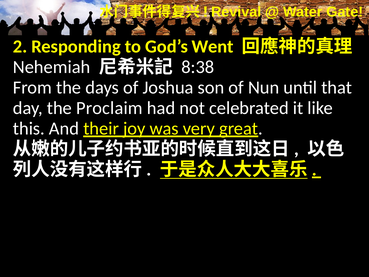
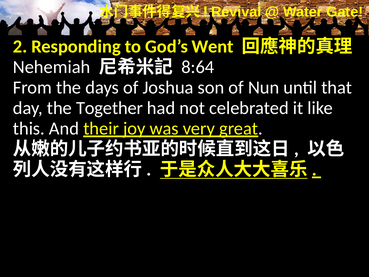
8:38: 8:38 -> 8:64 (198, 67)
Proclaim: Proclaim -> Together (110, 108)
